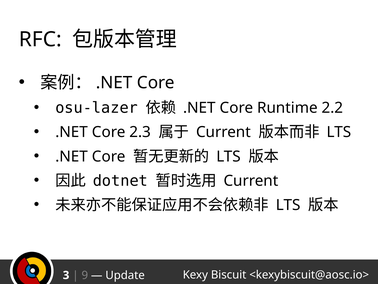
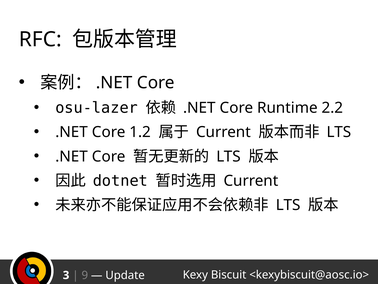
2.3: 2.3 -> 1.2 (140, 132)
